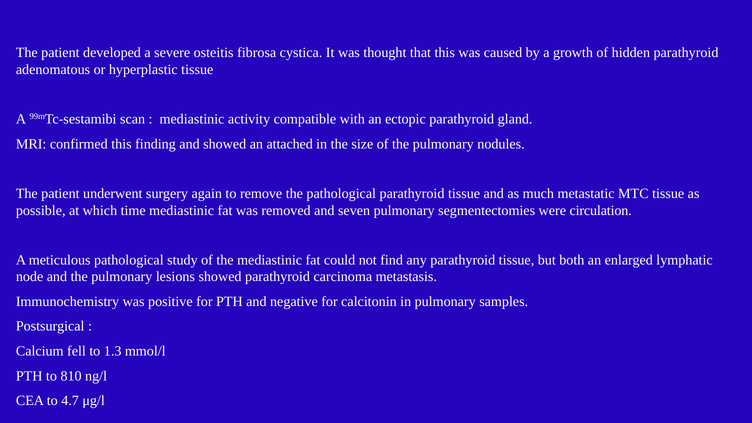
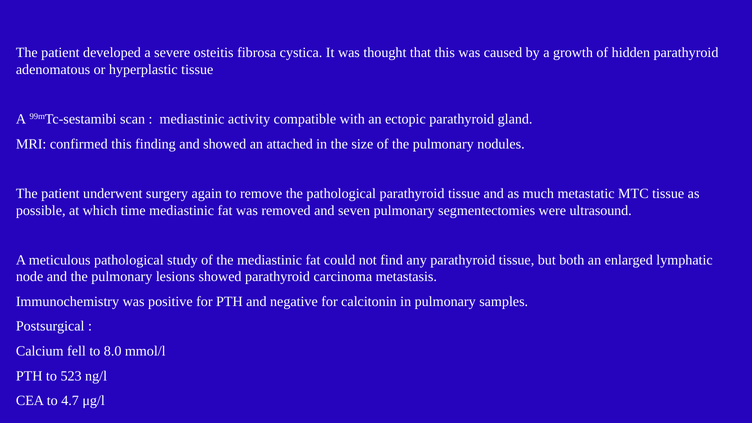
circulation: circulation -> ultrasound (601, 210)
1.3: 1.3 -> 8.0 (113, 351)
810: 810 -> 523 (71, 376)
